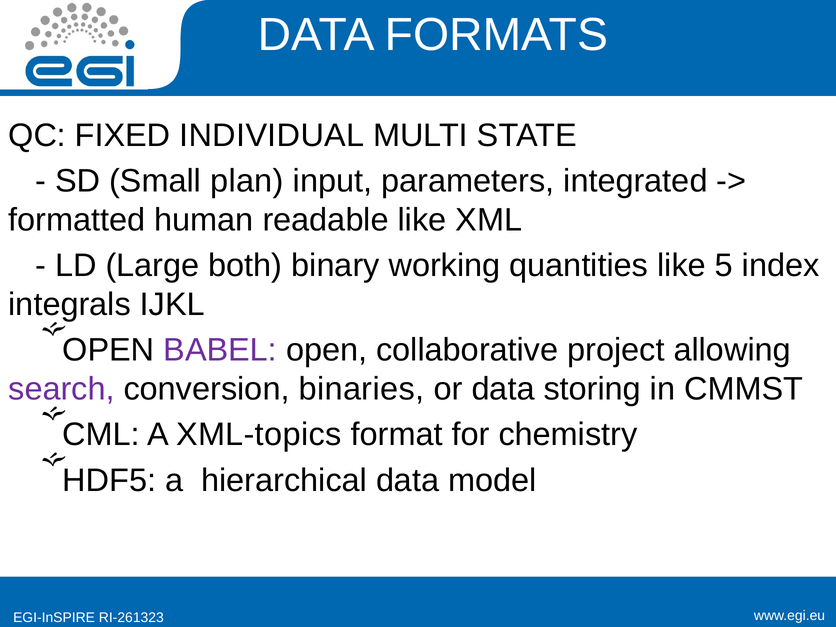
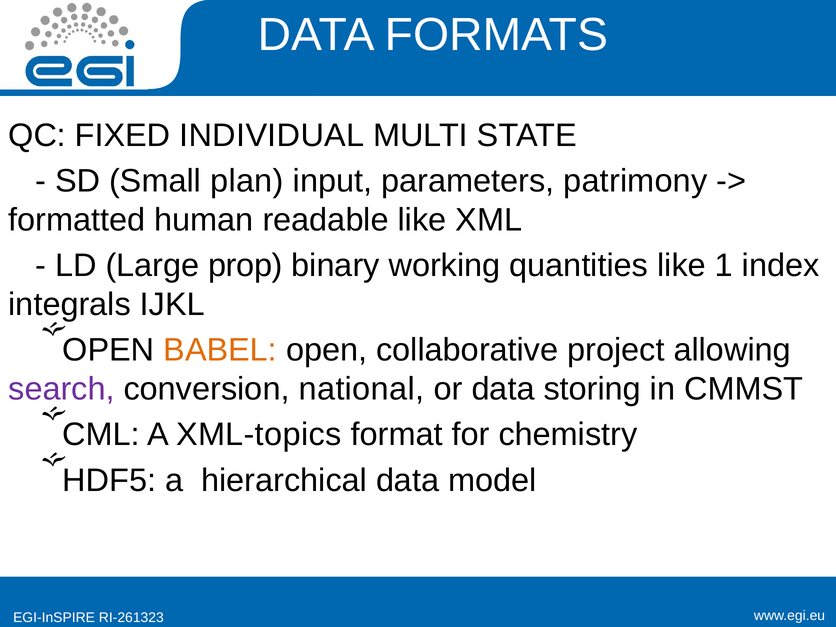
integrated: integrated -> patrimony (635, 181)
both: both -> prop (245, 266)
5: 5 -> 1 (724, 266)
BABEL colour: purple -> orange (220, 350)
binaries: binaries -> national (361, 389)
